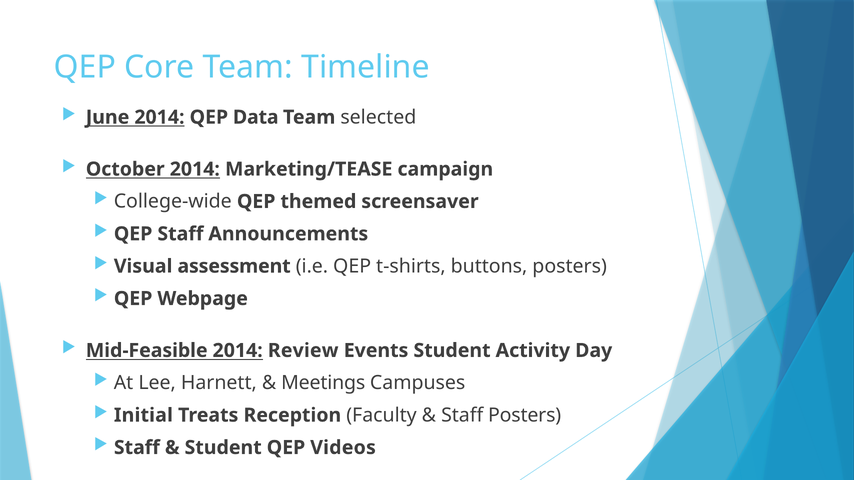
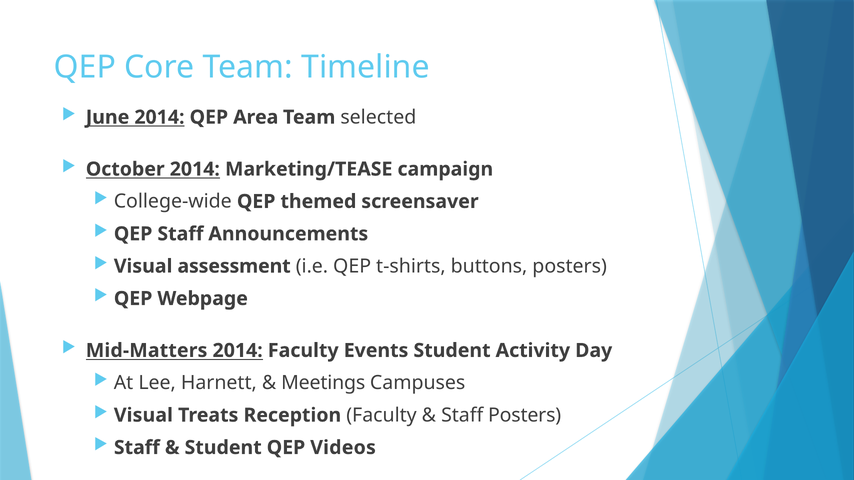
Data: Data -> Area (256, 117)
Mid-Feasible: Mid-Feasible -> Mid-Matters (147, 351)
2014 Review: Review -> Faculty (303, 351)
Initial: Initial -> Visual (143, 416)
